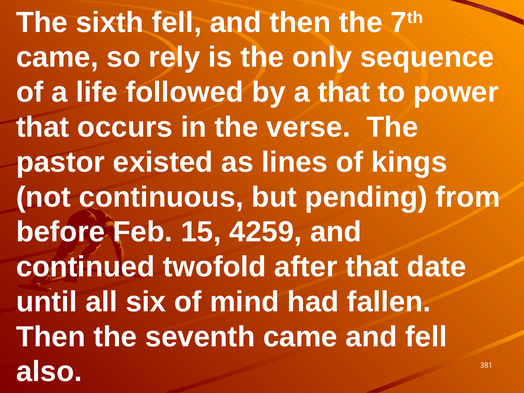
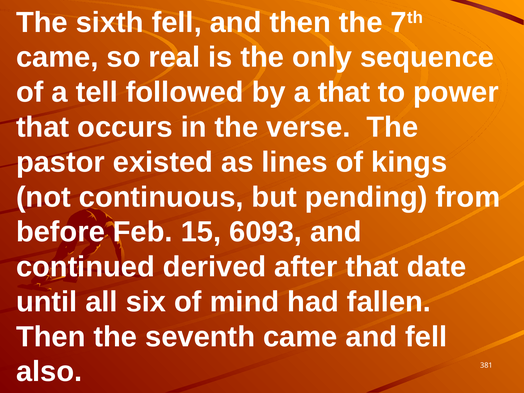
rely: rely -> real (174, 57)
life: life -> tell (97, 92)
4259: 4259 -> 6093 (266, 232)
twofold: twofold -> derived (215, 267)
